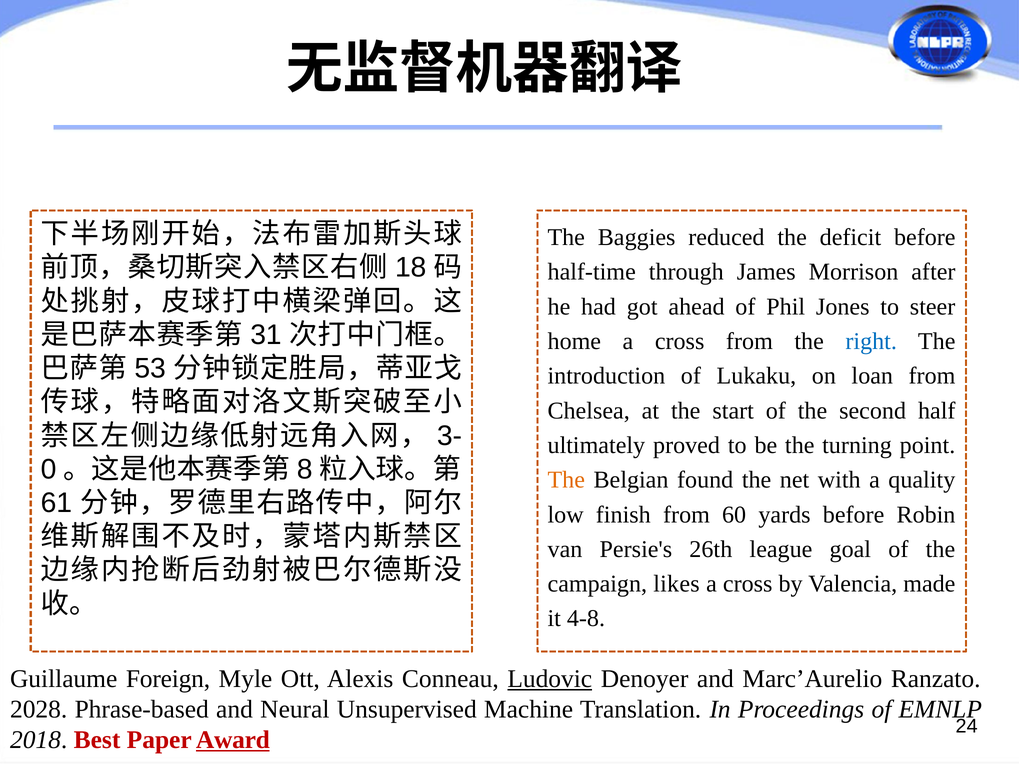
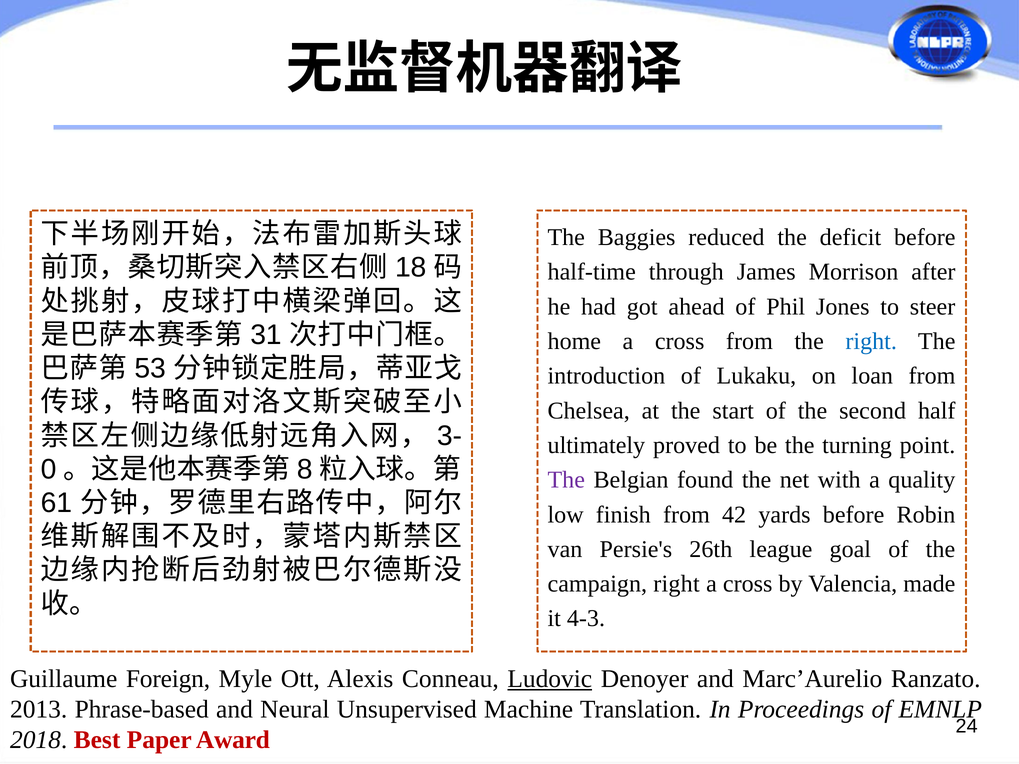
The colour: orange -> purple (566, 480)
60: 60 -> 42 (734, 515)
campaign likes: likes -> right (676, 584)
4-8: 4-8 -> 4-3 (586, 619)
2028: 2028 -> 2013 (39, 710)
Award underline: present -> none (233, 740)
